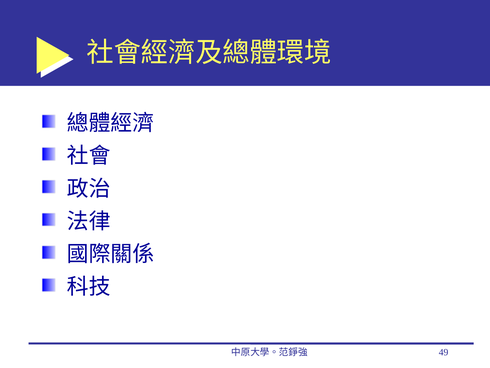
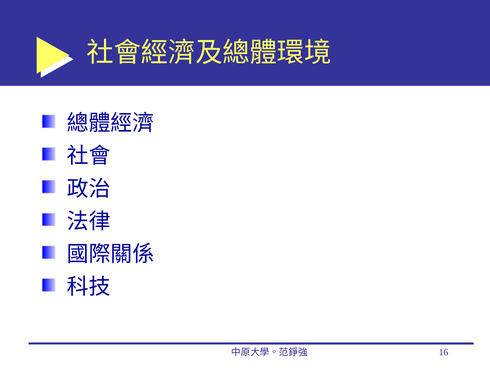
49: 49 -> 16 (444, 352)
